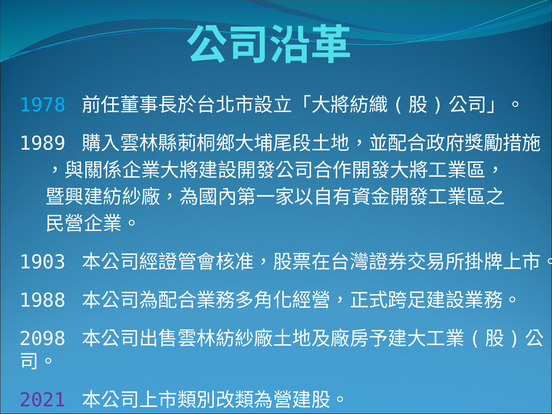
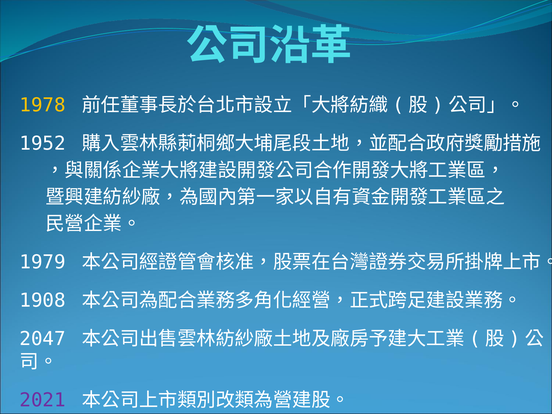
1978 colour: light blue -> yellow (43, 105)
1989: 1989 -> 1952 (43, 144)
1903: 1903 -> 1979 (43, 262)
1988: 1988 -> 1908 (43, 301)
2098: 2098 -> 2047 (43, 339)
